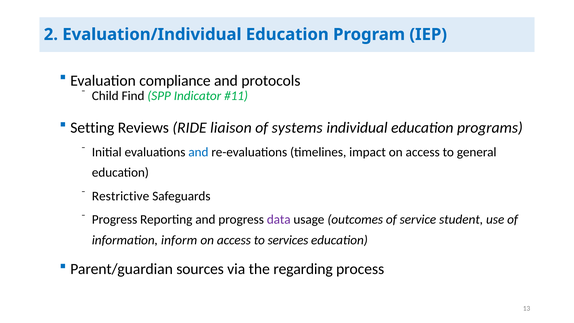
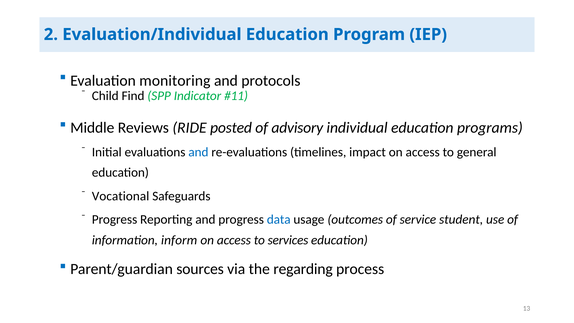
compliance: compliance -> monitoring (175, 81)
Setting: Setting -> Middle (92, 128)
liaison: liaison -> posted (231, 128)
systems: systems -> advisory (297, 128)
Restrictive: Restrictive -> Vocational (121, 196)
data colour: purple -> blue (279, 219)
